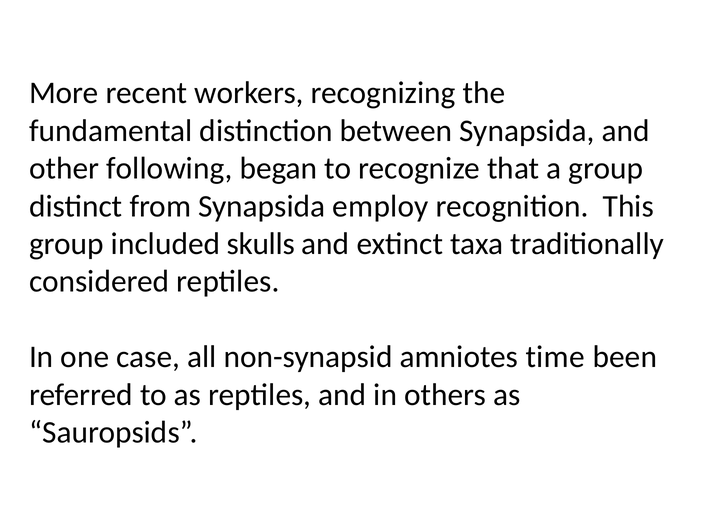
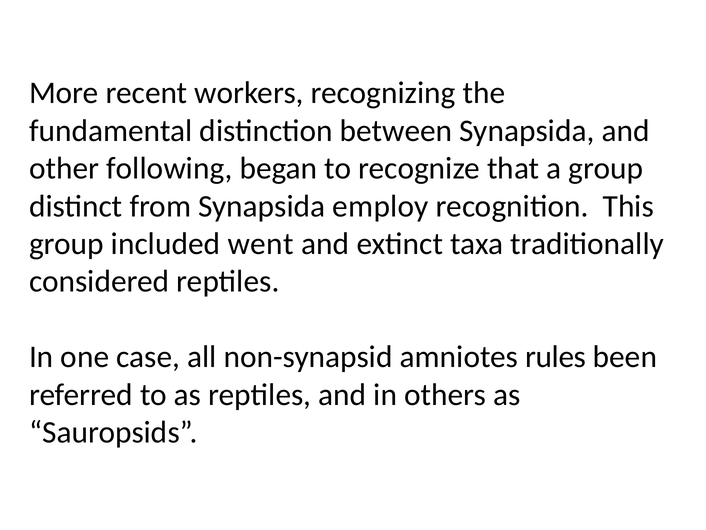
skulls: skulls -> went (261, 244)
time: time -> rules (556, 357)
